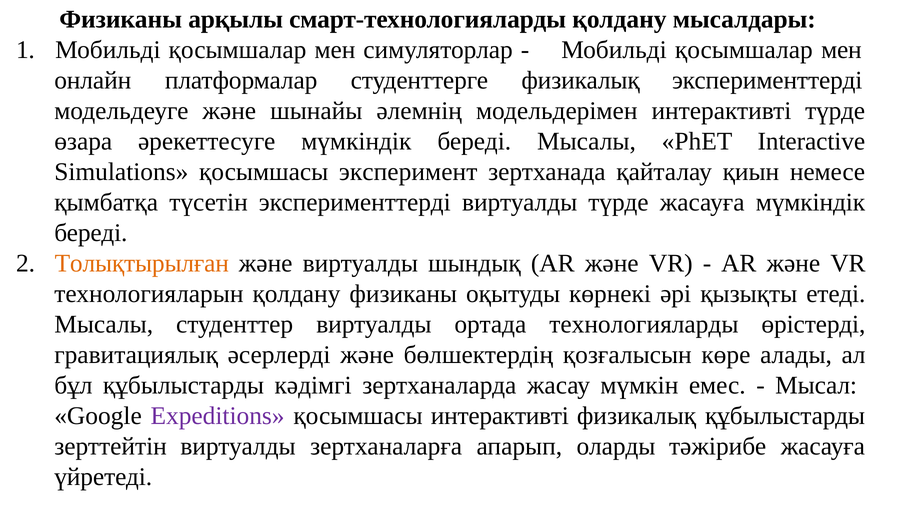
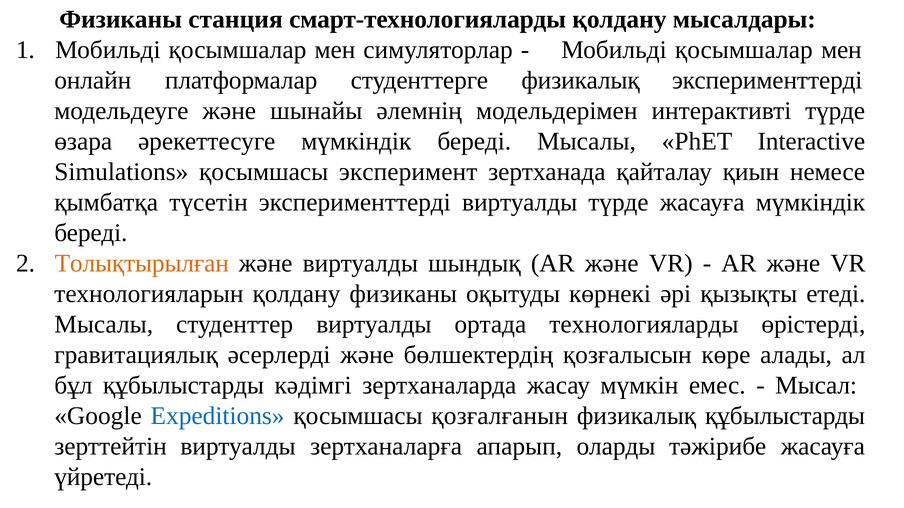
арқылы: арқылы -> станция (236, 19)
Expeditions colour: purple -> blue (218, 416)
қосымшасы интерактивті: интерактивті -> қозғалғанын (500, 416)
